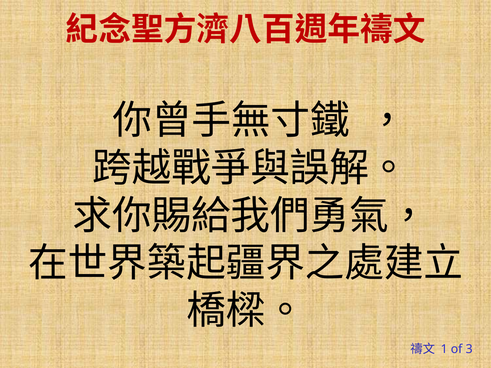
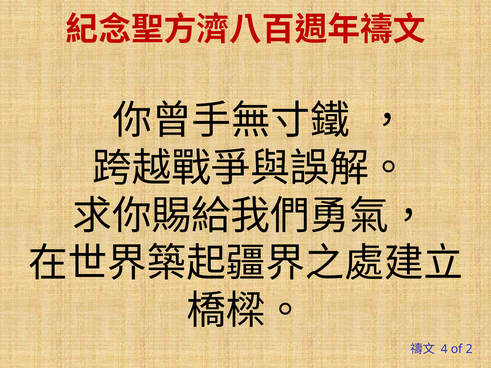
1: 1 -> 4 (444, 349)
3: 3 -> 2 (469, 349)
